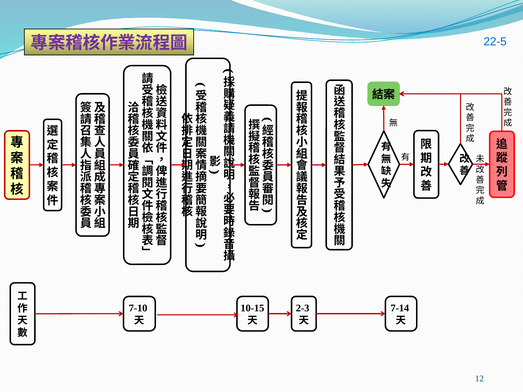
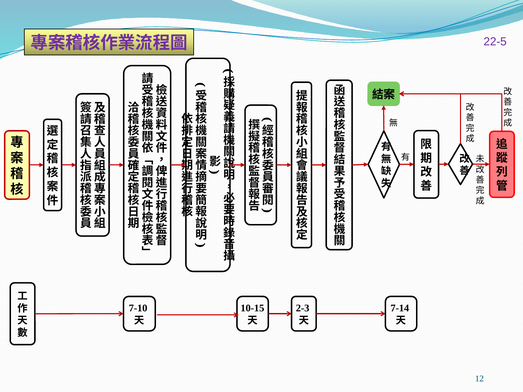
22-5 colour: blue -> purple (495, 42)
